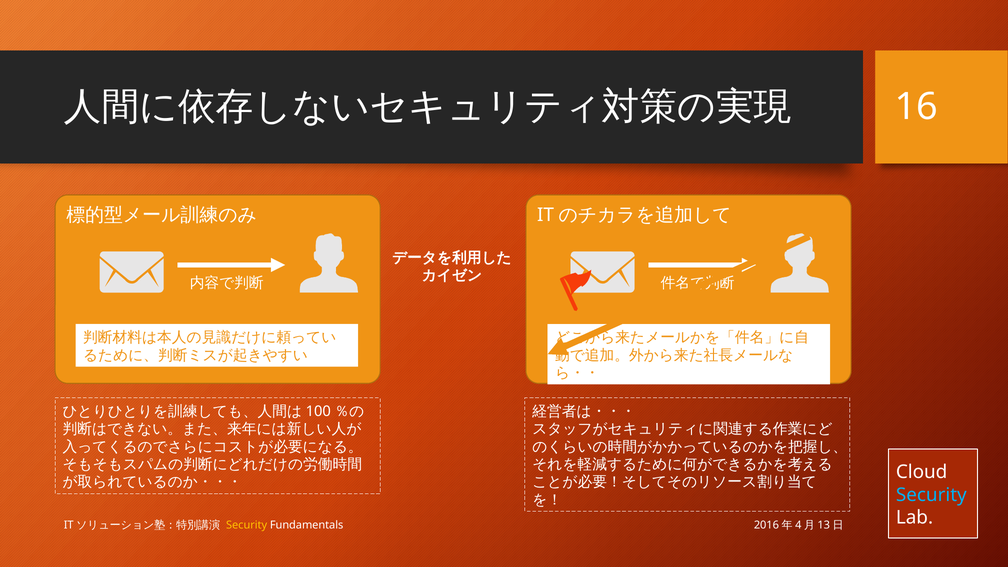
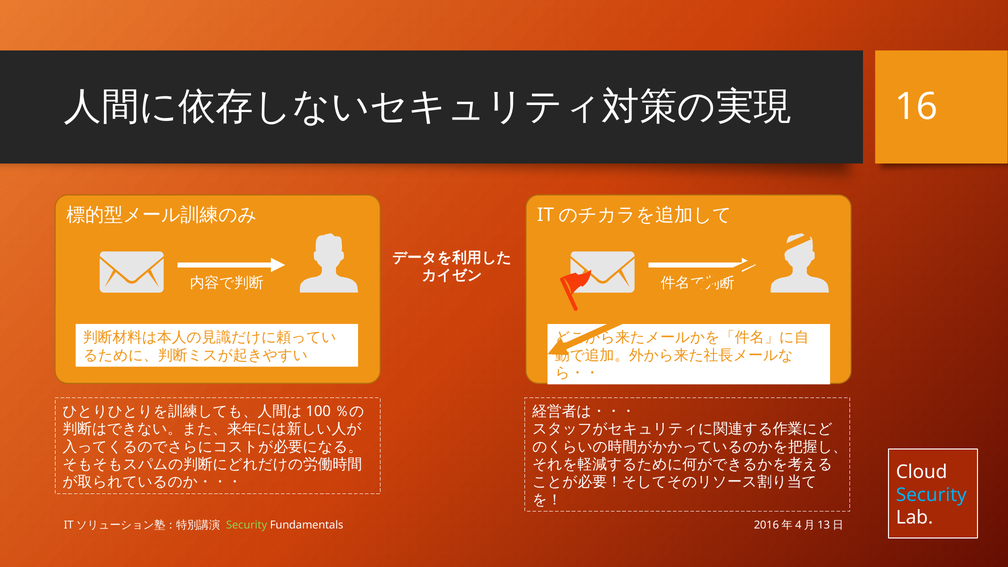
Security colour: yellow -> light green (247, 525)
